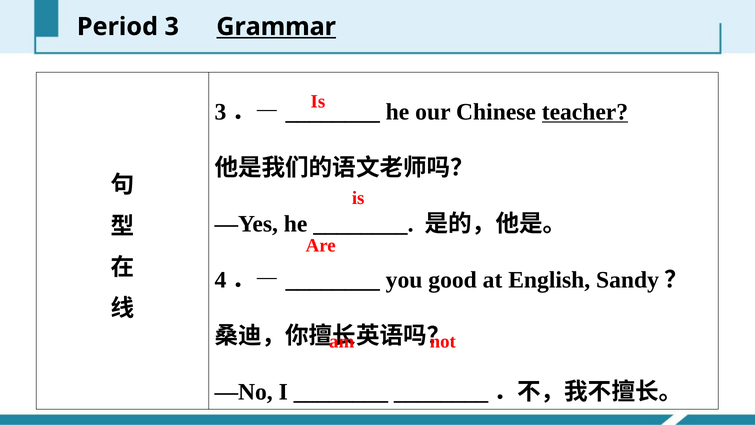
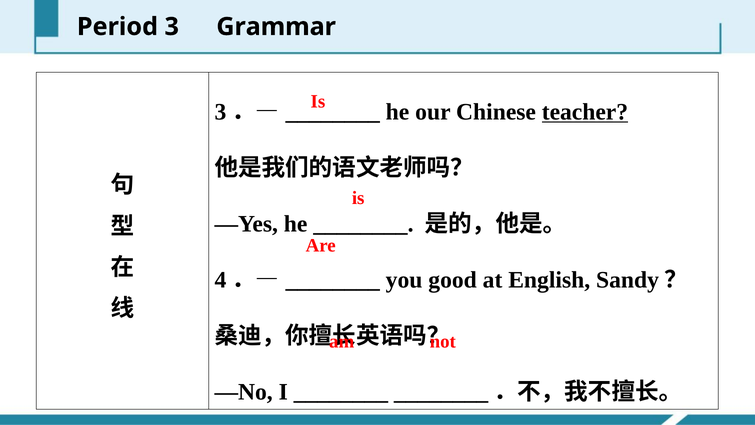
Grammar underline: present -> none (276, 27)
